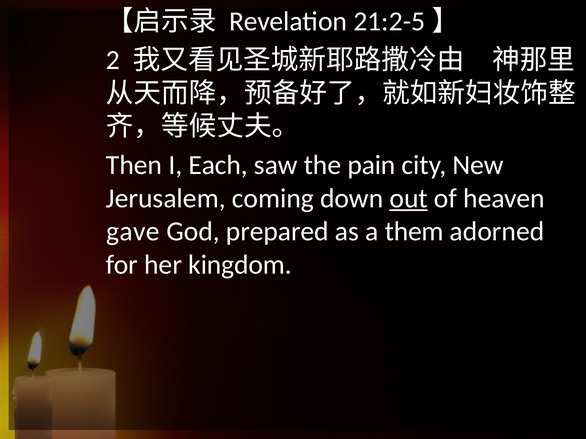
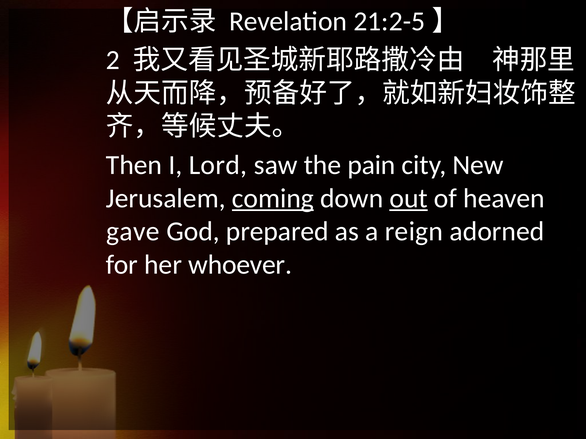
Each: Each -> Lord (218, 165)
coming underline: none -> present (273, 199)
them: them -> reign (414, 232)
kingdom: kingdom -> whoever (240, 265)
